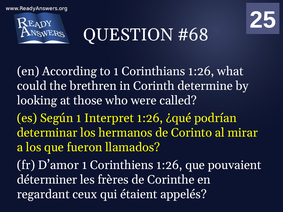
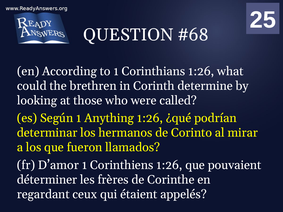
Interpret: Interpret -> Anything (109, 118)
